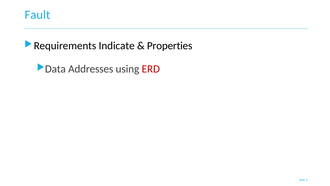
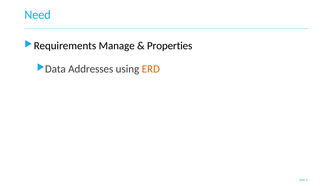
Fault: Fault -> Need (38, 15)
Indicate: Indicate -> Manage (117, 46)
ERD colour: red -> orange (151, 69)
